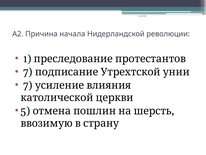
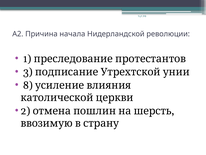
7: 7 -> 3 (28, 72)
7: 7 -> 8 (28, 85)
5: 5 -> 2 (25, 111)
